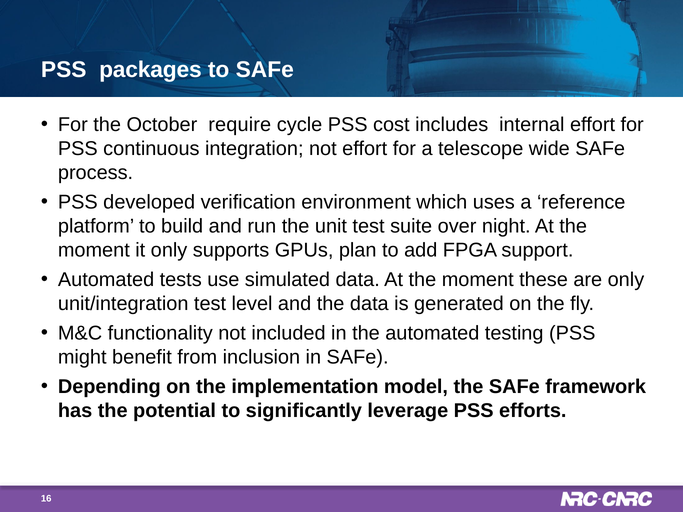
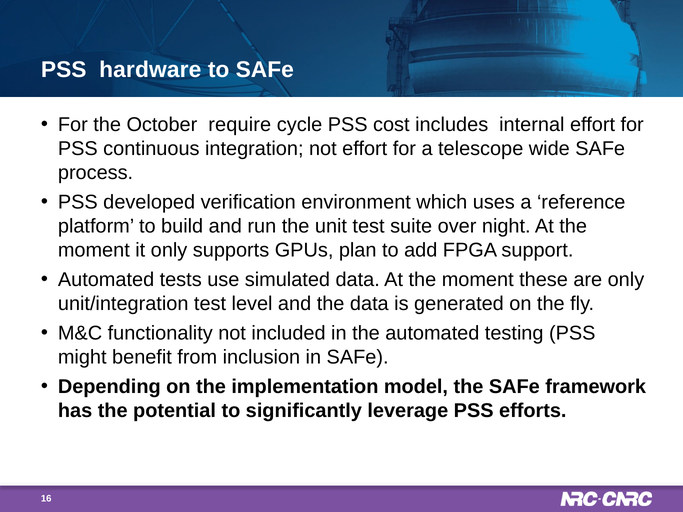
packages: packages -> hardware (150, 70)
